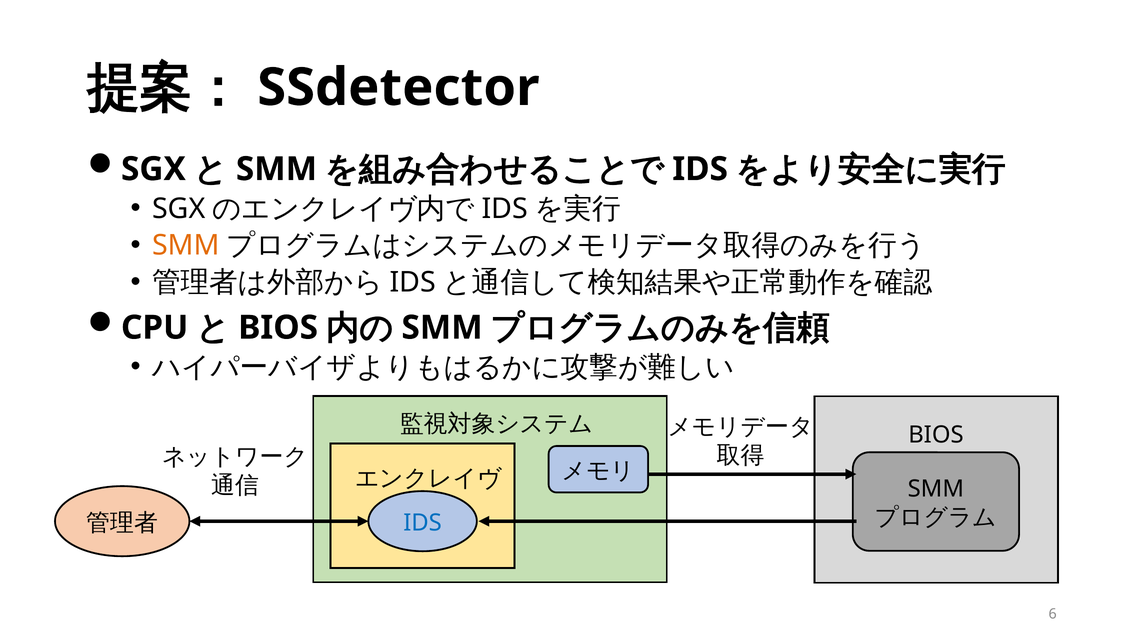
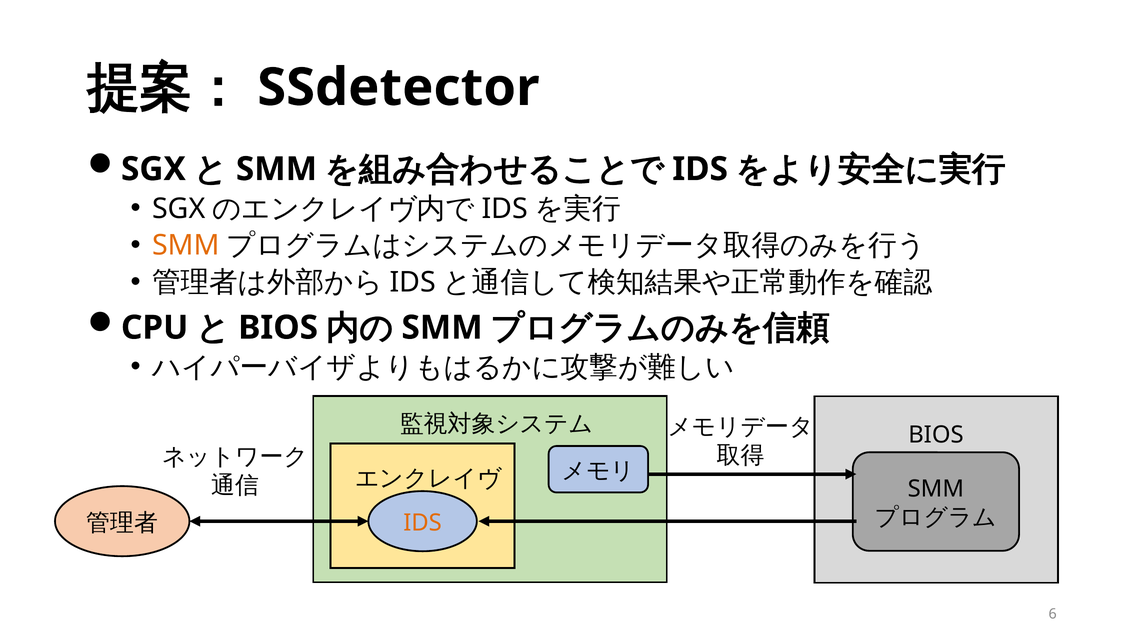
IDS colour: blue -> orange (423, 522)
